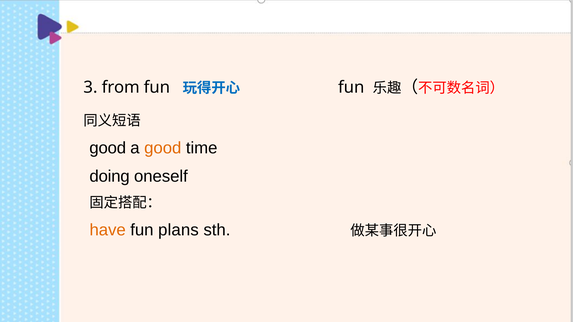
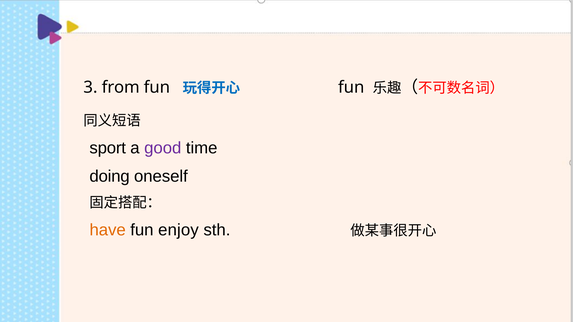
good: good -> sport (108, 148)
good colour: orange -> purple (163, 148)
plans: plans -> enjoy (178, 230)
